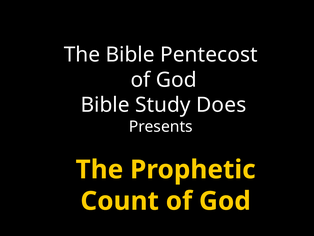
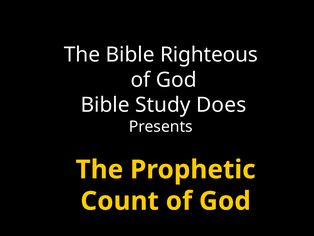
Pentecost: Pentecost -> Righteous (209, 55)
